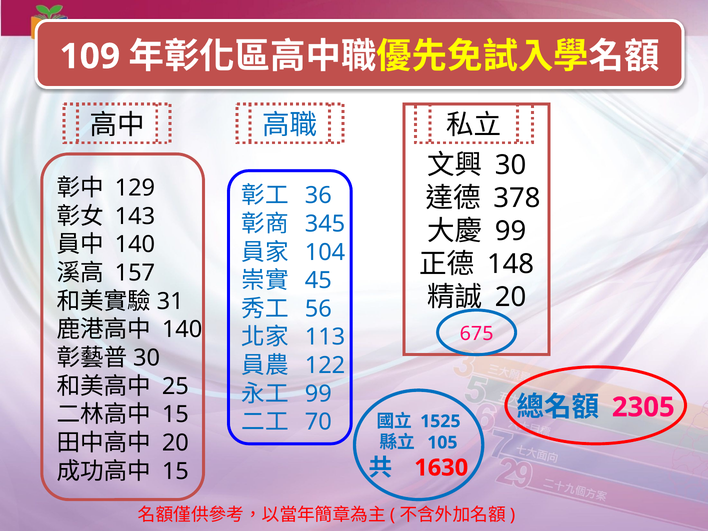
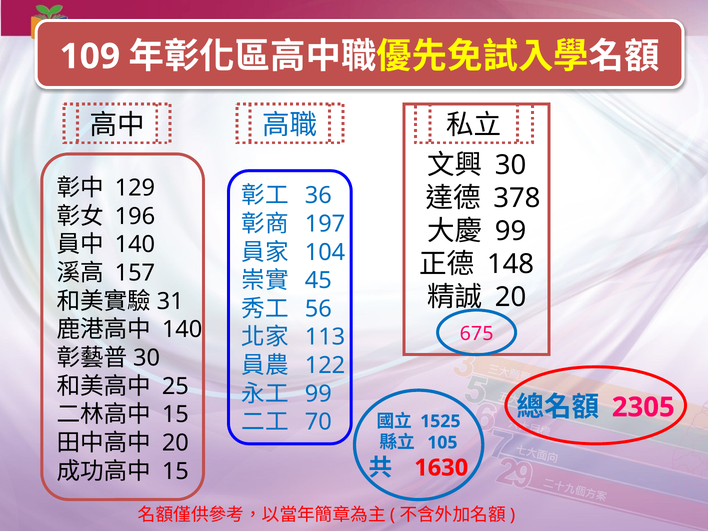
143: 143 -> 196 (135, 216)
345: 345 -> 197 (325, 224)
